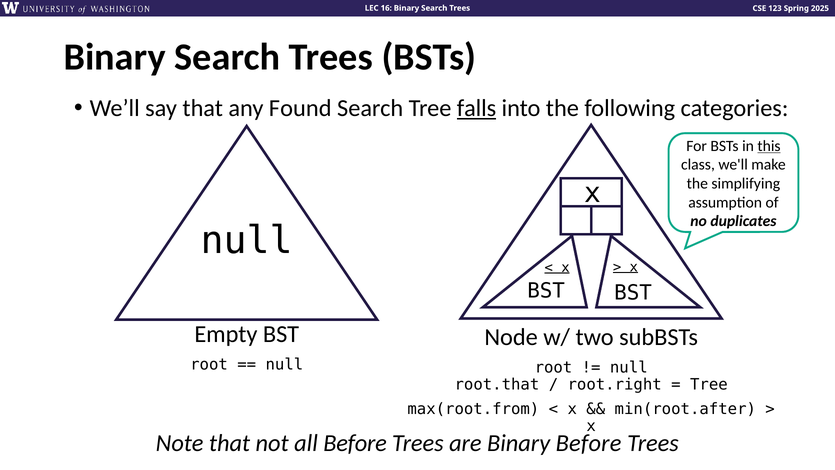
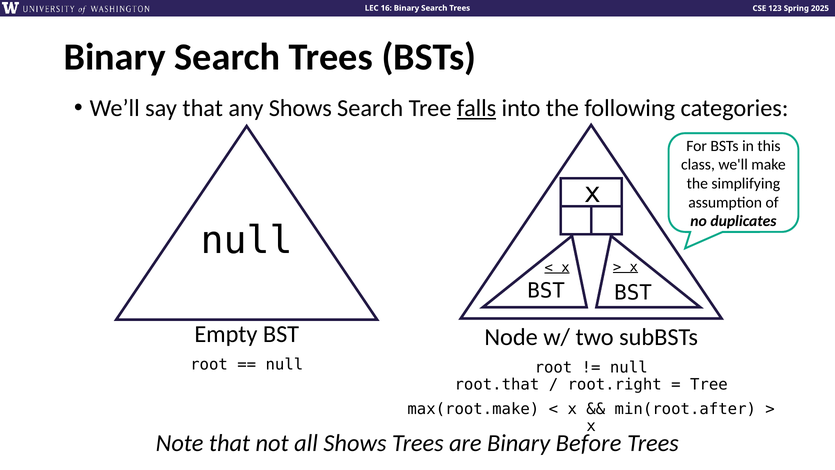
any Found: Found -> Shows (300, 108)
this underline: present -> none (769, 146)
max(root.from: max(root.from -> max(root.make (473, 409)
all Before: Before -> Shows (355, 443)
